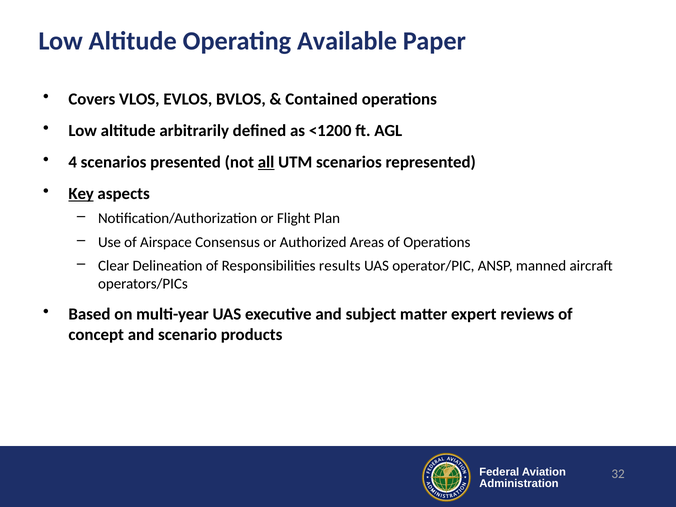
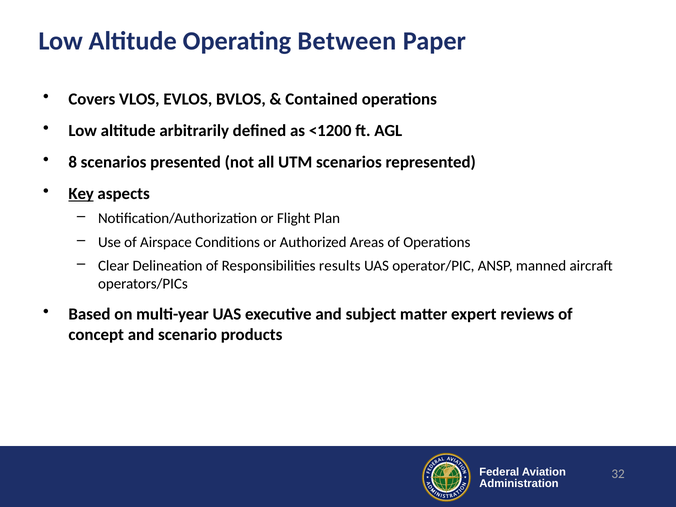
Available: Available -> Between (347, 41)
4: 4 -> 8 (73, 162)
all underline: present -> none (266, 162)
Consensus: Consensus -> Conditions (228, 242)
